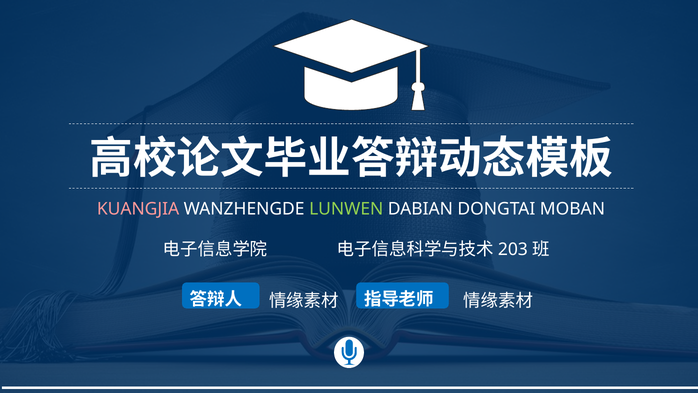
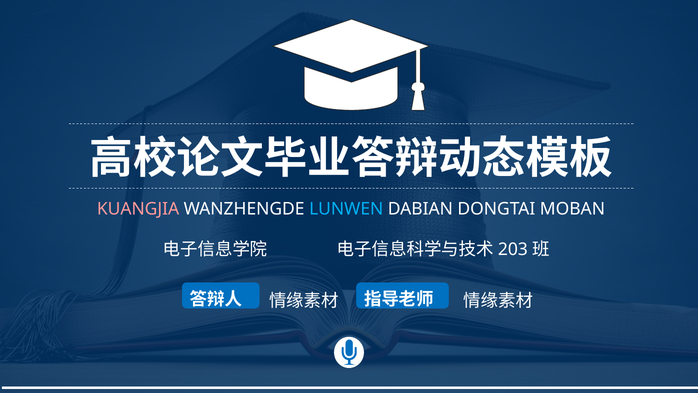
LUNWEN colour: light green -> light blue (346, 209)
